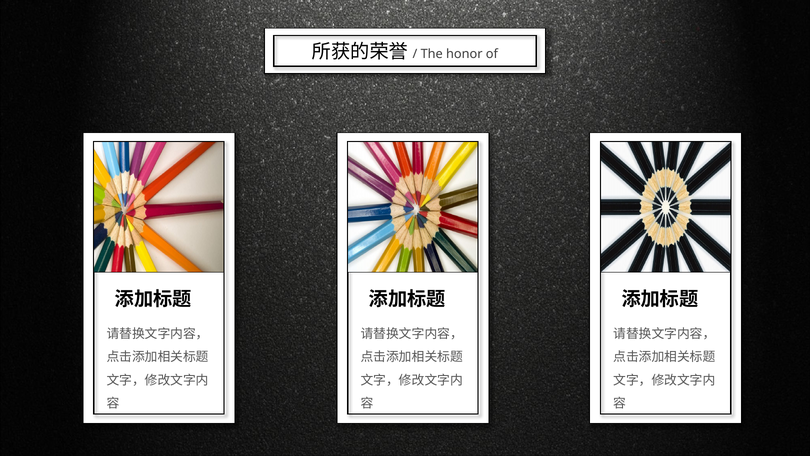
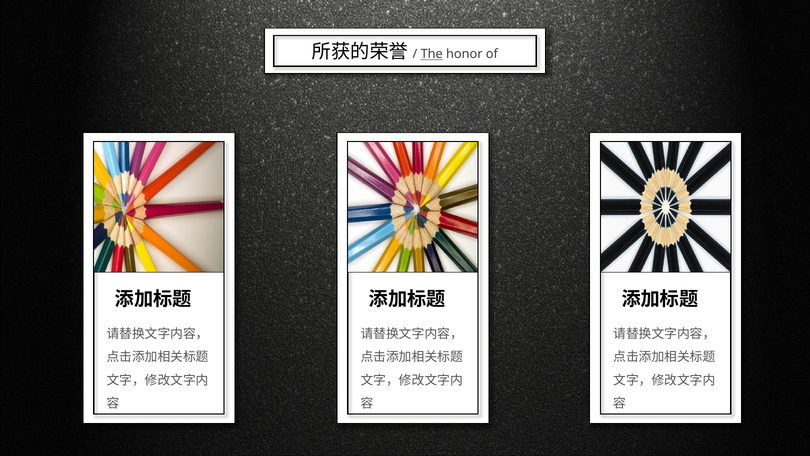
The underline: none -> present (432, 54)
